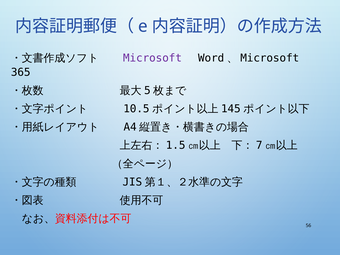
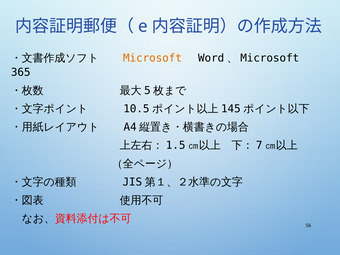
Microsoft colour: purple -> orange (152, 58)
